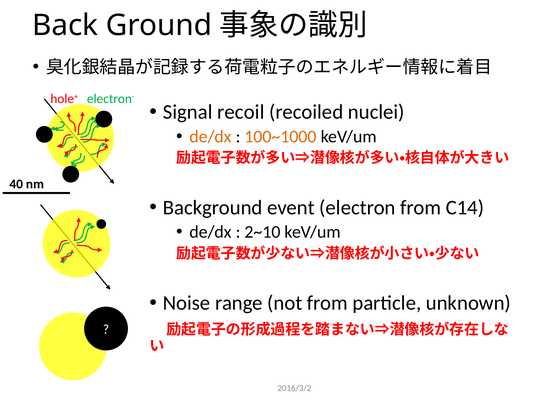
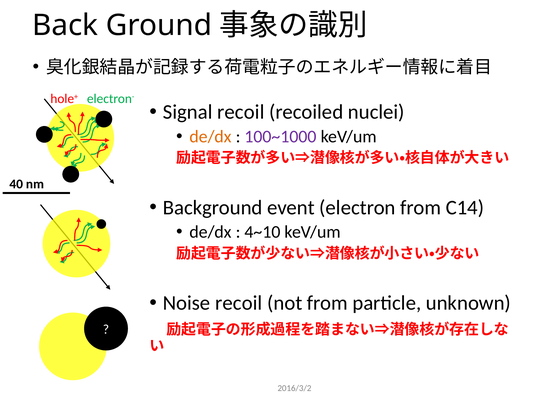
100~1000 colour: orange -> purple (281, 137)
2~10: 2~10 -> 4~10 (263, 232)
Noise range: range -> recoil (239, 303)
